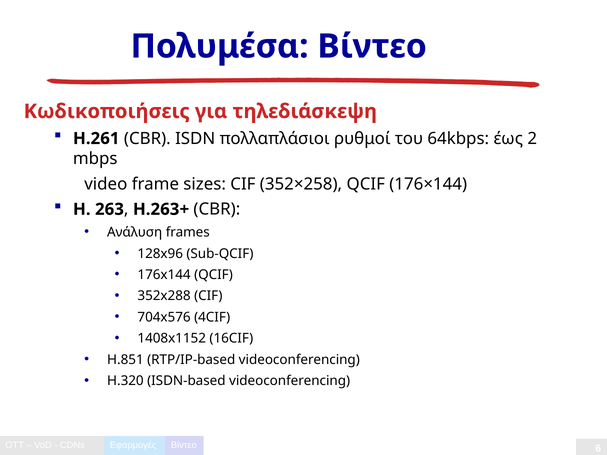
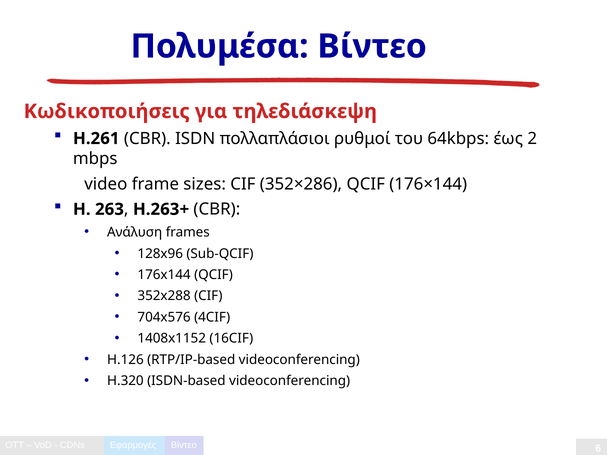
352×258: 352×258 -> 352×286 (301, 184)
H.851: H.851 -> H.126 (125, 360)
